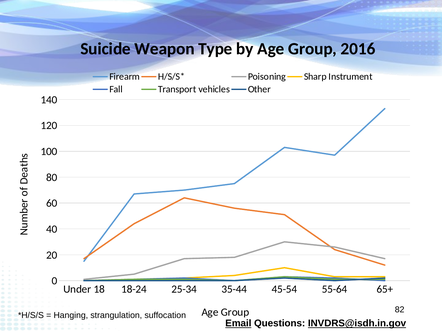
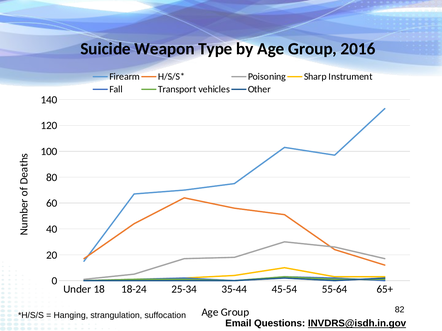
Email underline: present -> none (238, 324)
